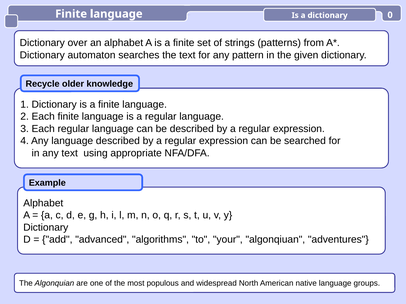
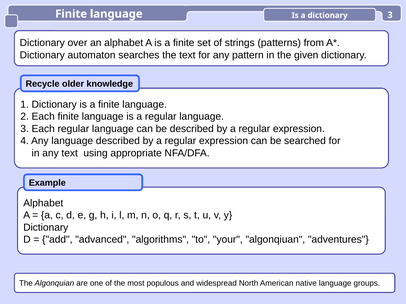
dictionary 0: 0 -> 3 (390, 15)
